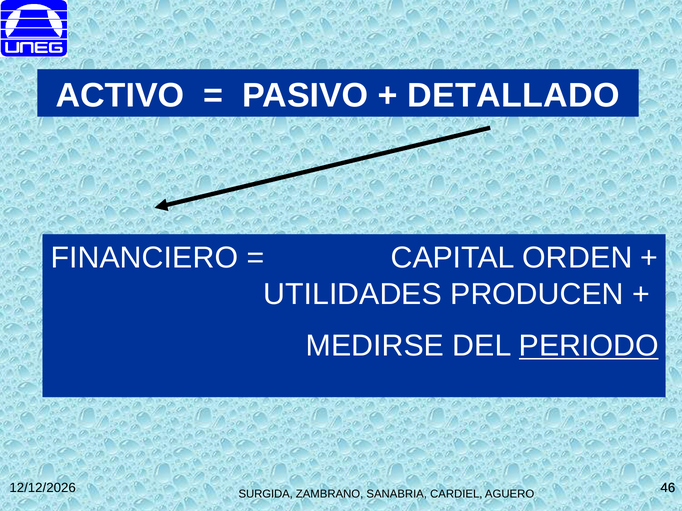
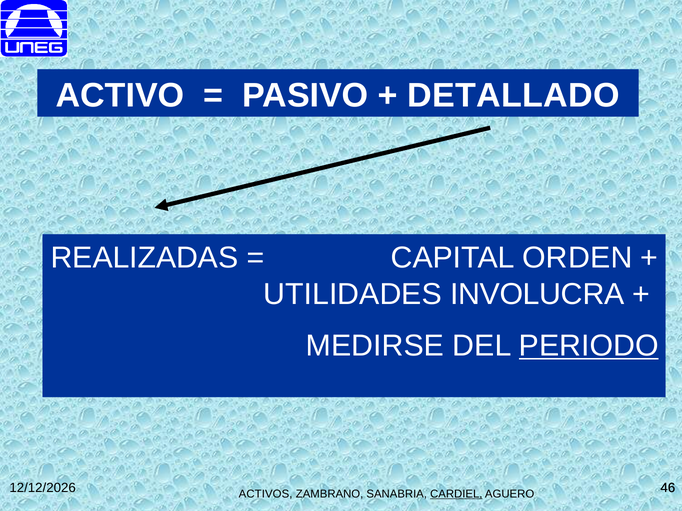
FINANCIERO: FINANCIERO -> REALIZADAS (144, 258)
PRODUCEN: PRODUCEN -> INVOLUCRA (537, 294)
SURGIDA: SURGIDA -> ACTIVOS (266, 494)
CARDIEL underline: none -> present (456, 494)
